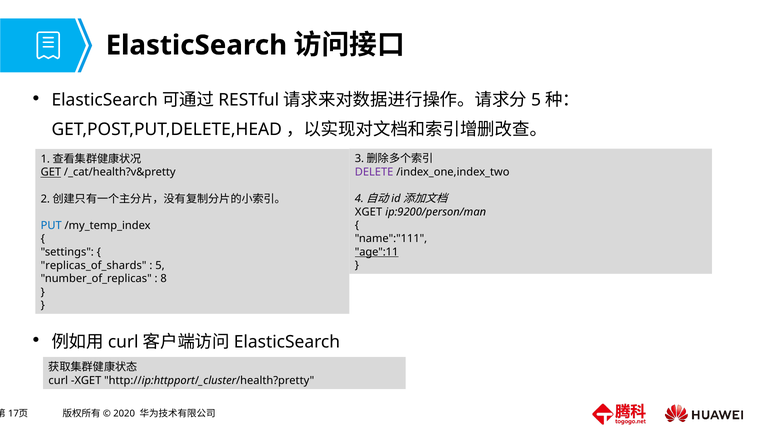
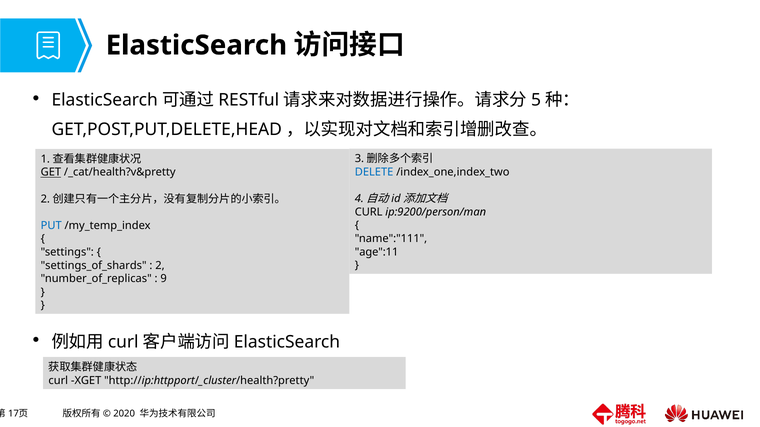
DELETE colour: purple -> blue (374, 172)
XGET: XGET -> CURL (369, 212)
age":11 underline: present -> none (377, 252)
replicas_of_shards: replicas_of_shards -> settings_of_shards (94, 266)
5: 5 -> 2 (160, 266)
8: 8 -> 9 (164, 279)
